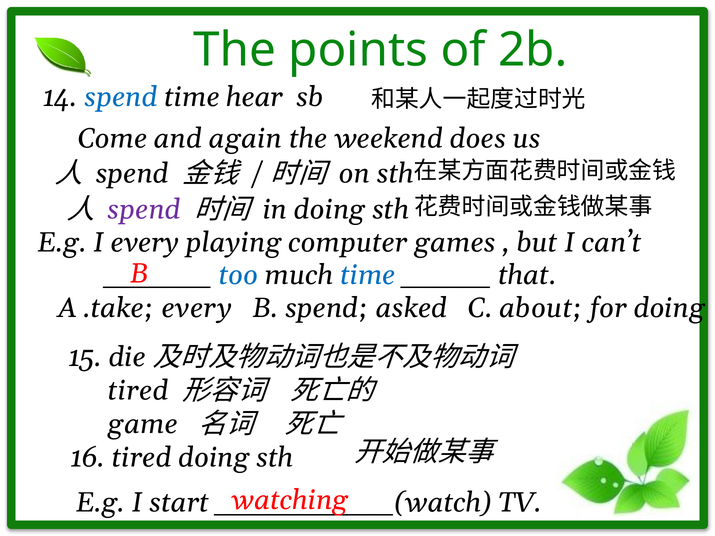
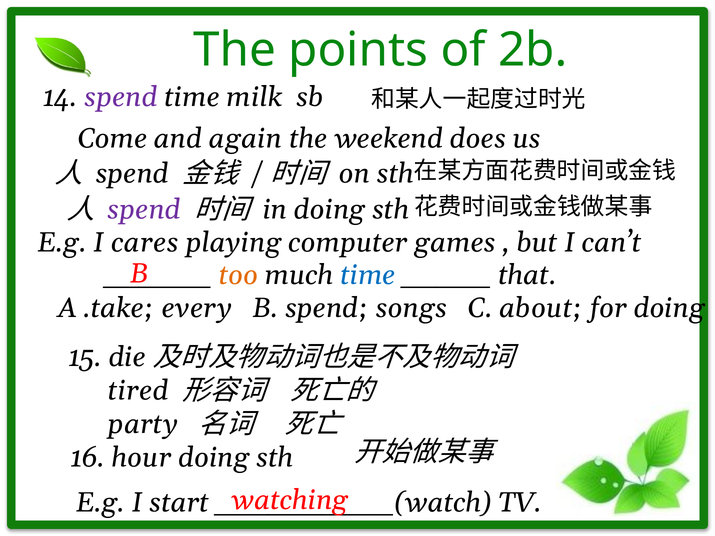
spend colour: blue -> purple (121, 97)
hear: hear -> milk (254, 97)
I every: every -> cares (145, 243)
too colour: blue -> orange (238, 275)
asked: asked -> songs (411, 308)
game: game -> party (143, 424)
16 tired: tired -> hour (141, 458)
